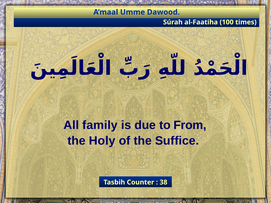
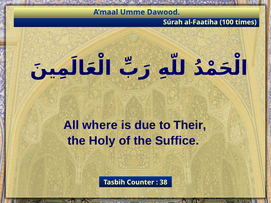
family: family -> where (100, 125)
From: From -> Their (190, 125)
